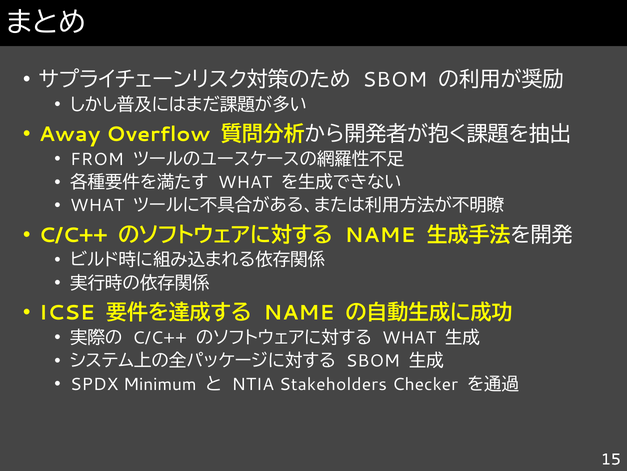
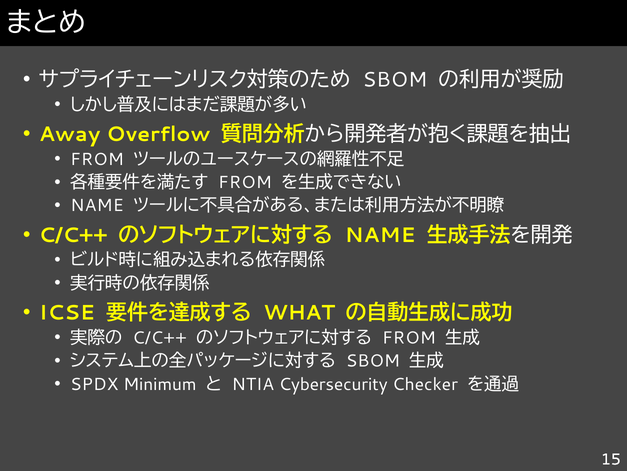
WHAT: WHAT -> FROM (245, 182)
WHAT: WHAT -> NAME (97, 205)
NAME: NAME -> WHAT (299, 312)
WHAT: WHAT -> FROM (409, 337)
Stakeholders: Stakeholders -> Cybersecurity (333, 384)
